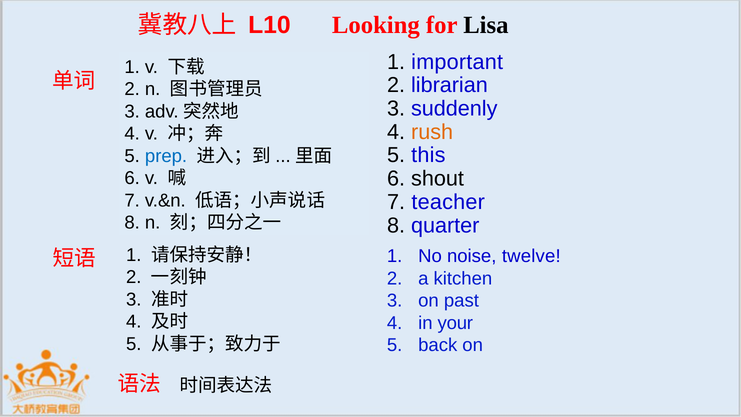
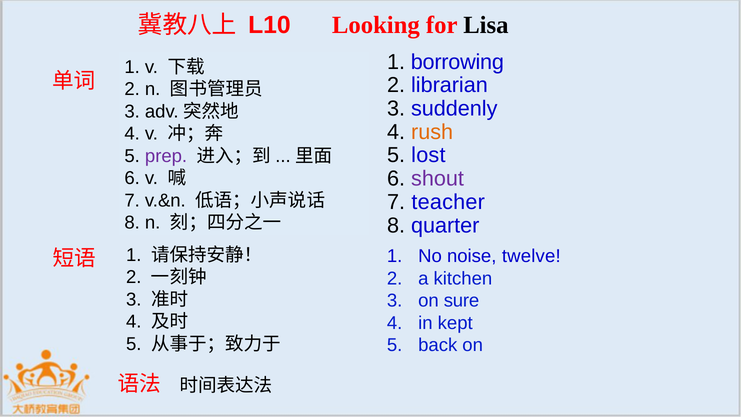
important: important -> borrowing (457, 62)
this: this -> lost (428, 155)
prep colour: blue -> purple (166, 156)
shout colour: black -> purple (437, 179)
past: past -> sure (461, 301)
your: your -> kept (455, 323)
